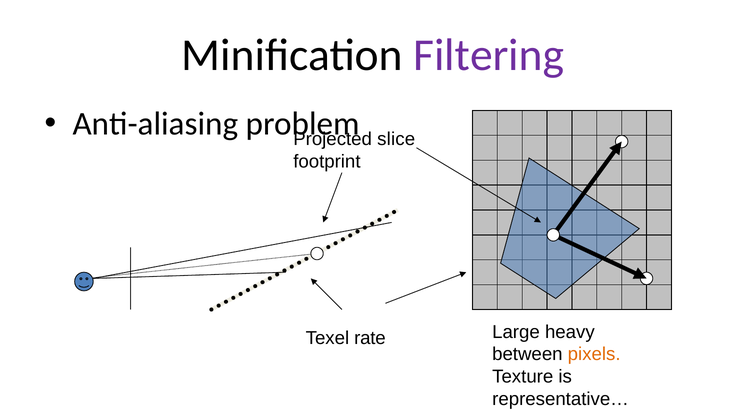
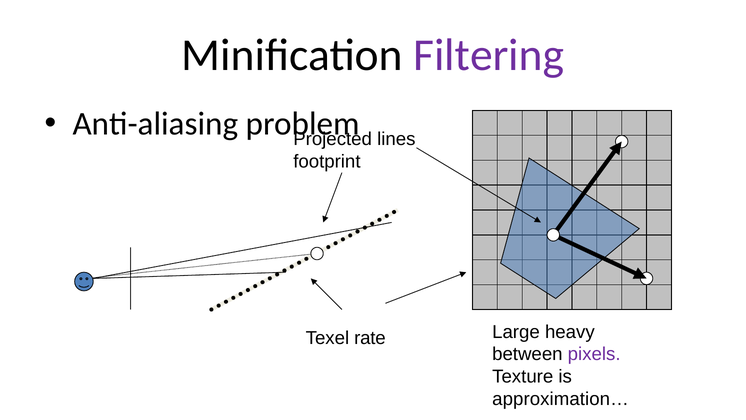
slice: slice -> lines (396, 139)
pixels colour: orange -> purple (594, 354)
representative…: representative… -> approximation… (561, 399)
